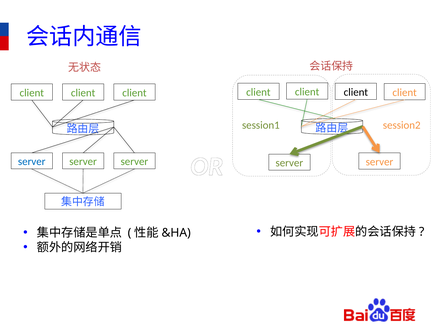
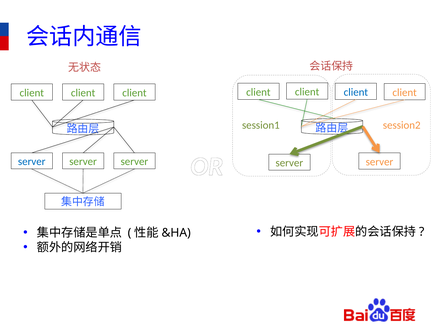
client colour: black -> blue (356, 92)
